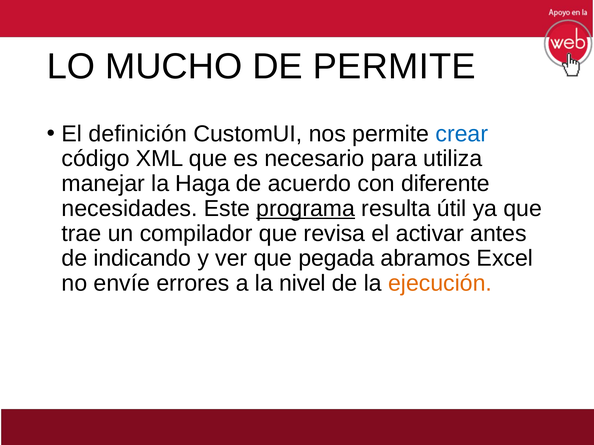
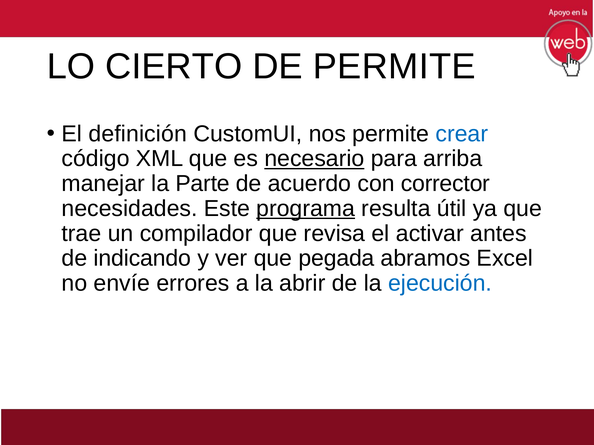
MUCHO: MUCHO -> CIERTO (174, 67)
necesario underline: none -> present (314, 159)
utiliza: utiliza -> arriba (453, 159)
Haga: Haga -> Parte (203, 184)
diferente: diferente -> corrector (445, 184)
nivel: nivel -> abrir (302, 284)
ejecución colour: orange -> blue (440, 284)
